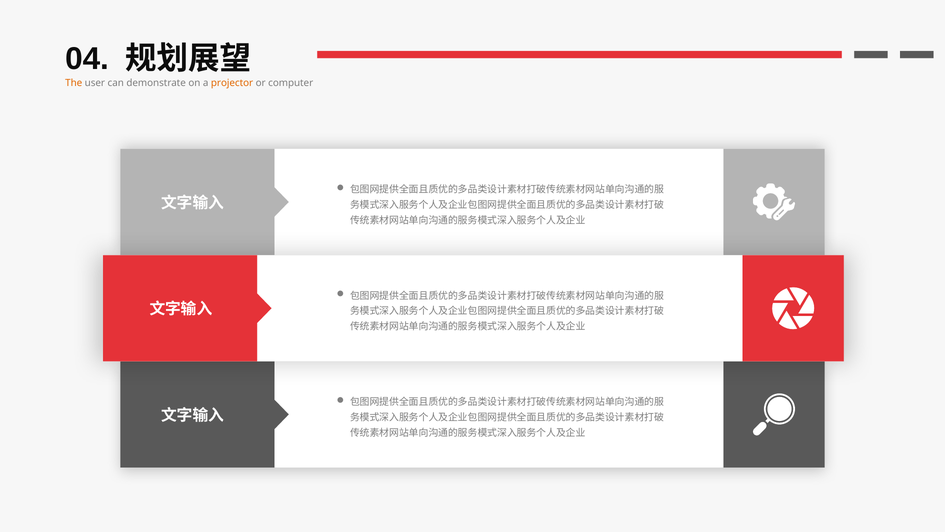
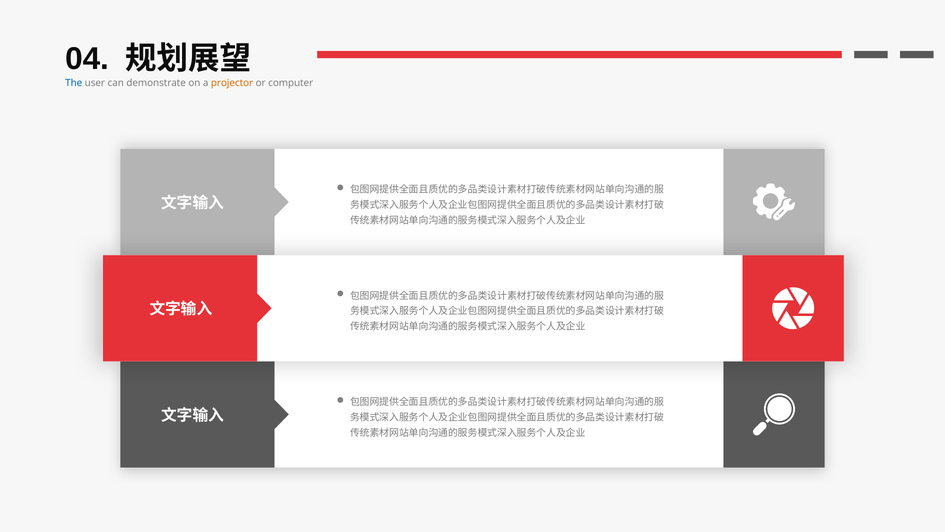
The colour: orange -> blue (74, 83)
